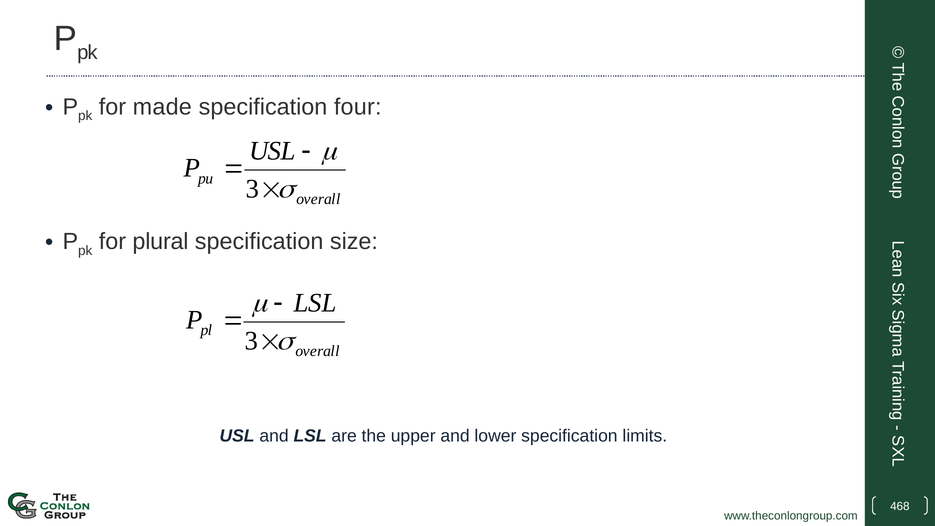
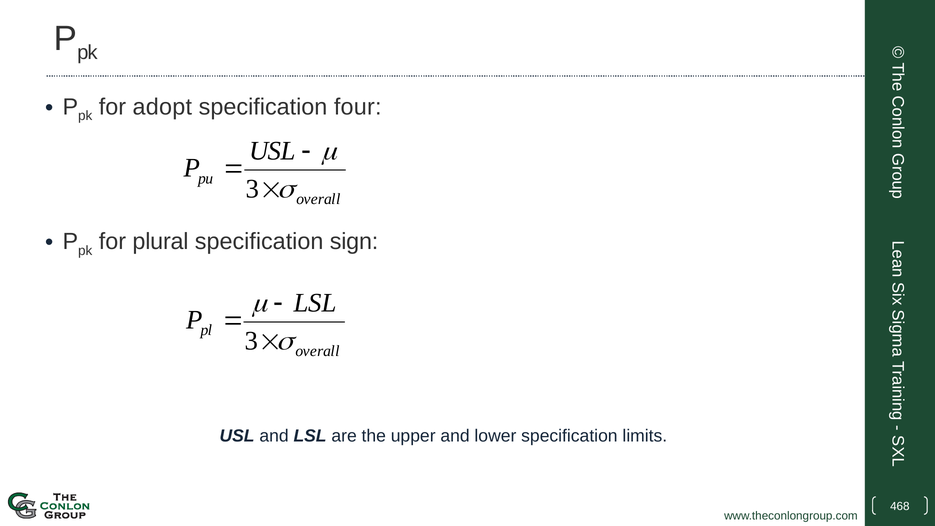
made: made -> adopt (162, 107)
size: size -> sign (354, 242)
